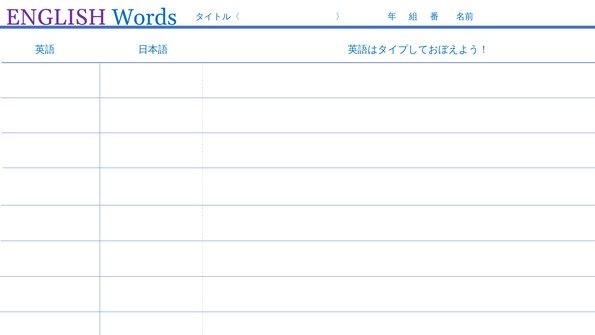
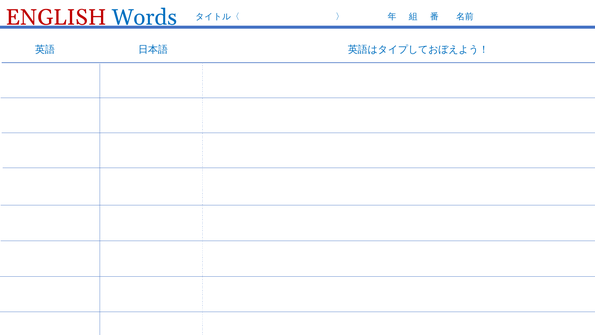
ENGLISH colour: purple -> red (56, 18)
